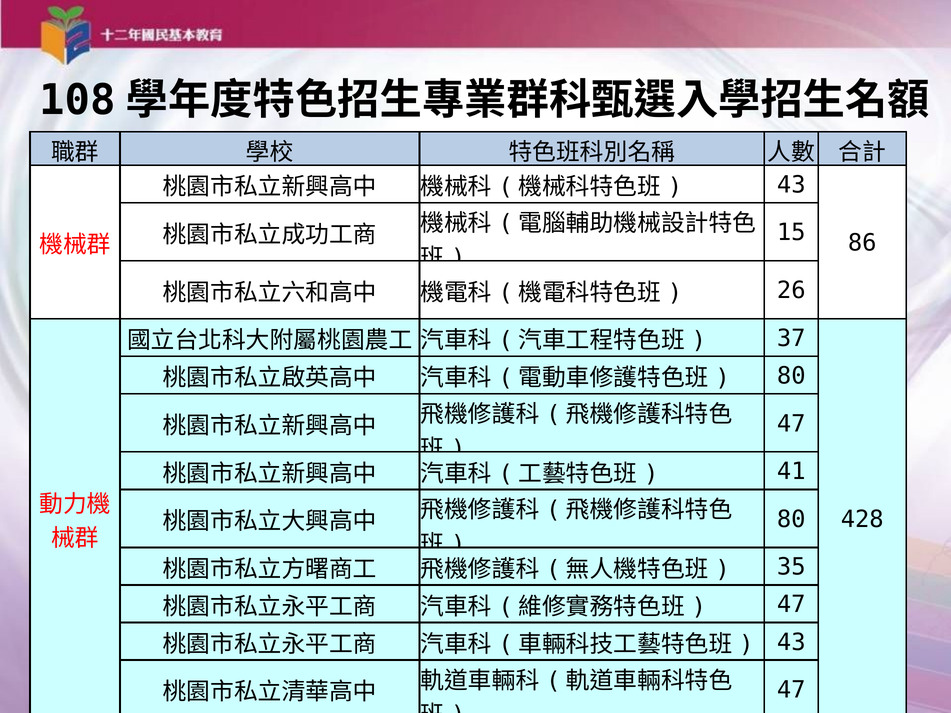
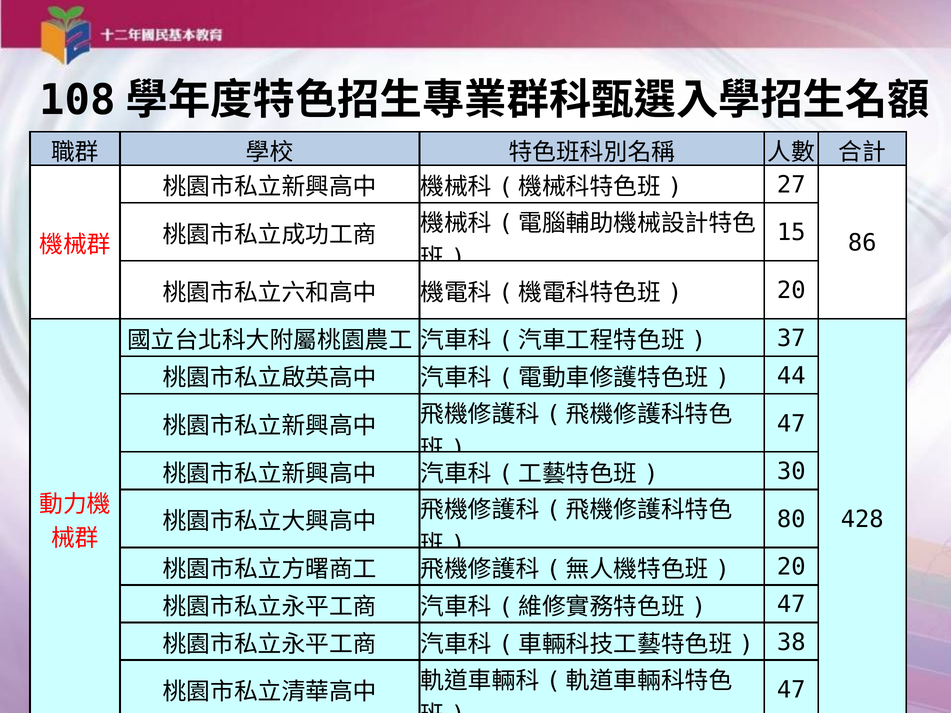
43: 43 -> 27 (791, 185)
26: 26 -> 20 (791, 291)
80: 80 -> 44 (791, 376)
41: 41 -> 30 (791, 472)
35: 35 -> 20 (791, 567)
43: 43 -> 38 (791, 642)
